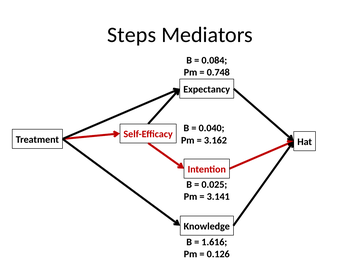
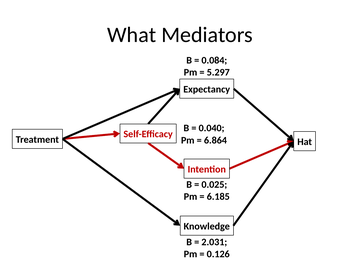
Steps: Steps -> What (132, 35)
0.748: 0.748 -> 5.297 (218, 72)
3.162: 3.162 -> 6.864 (215, 140)
3.141: 3.141 -> 6.185 (218, 197)
1.616: 1.616 -> 2.031 (214, 242)
